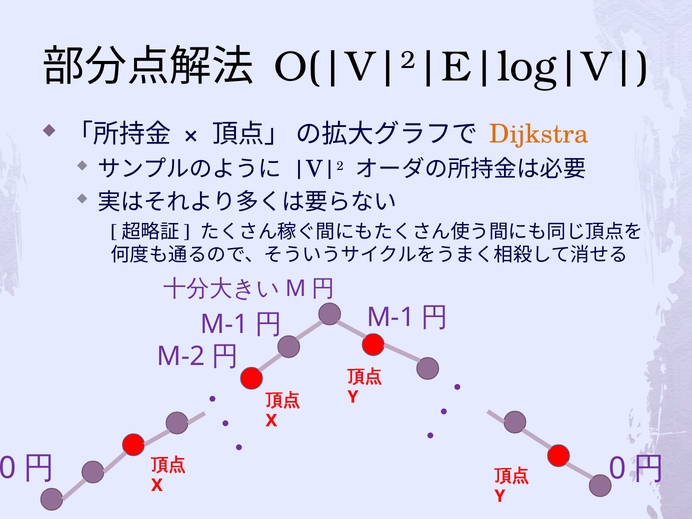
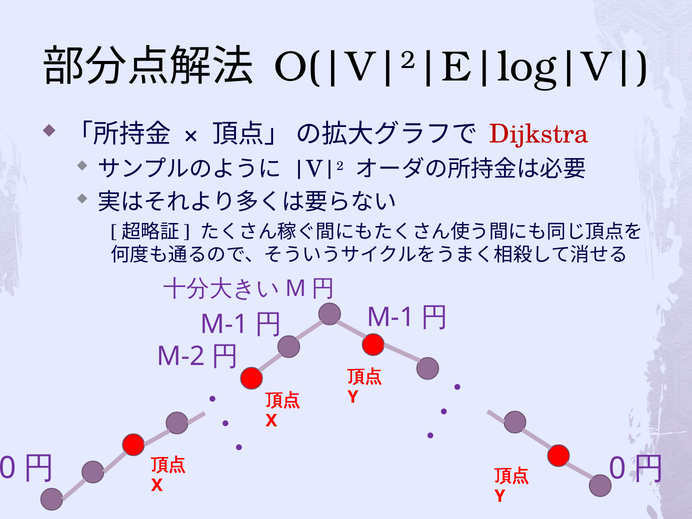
Dijkstra colour: orange -> red (539, 134)
